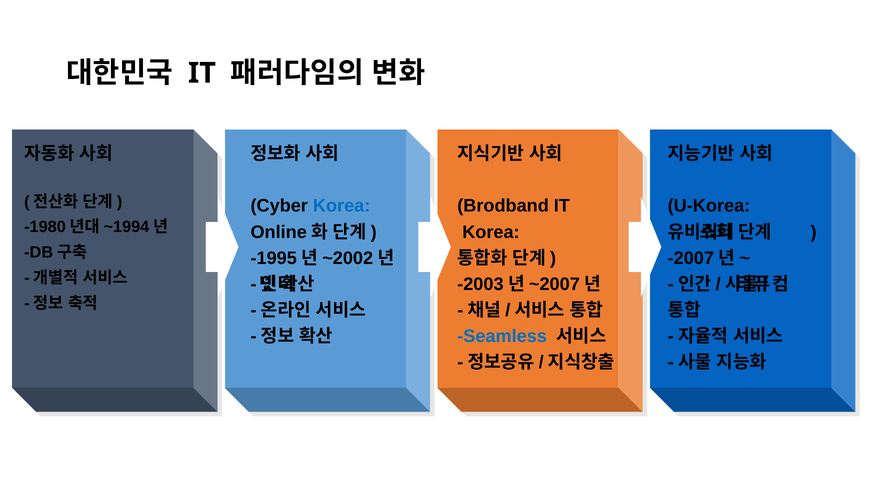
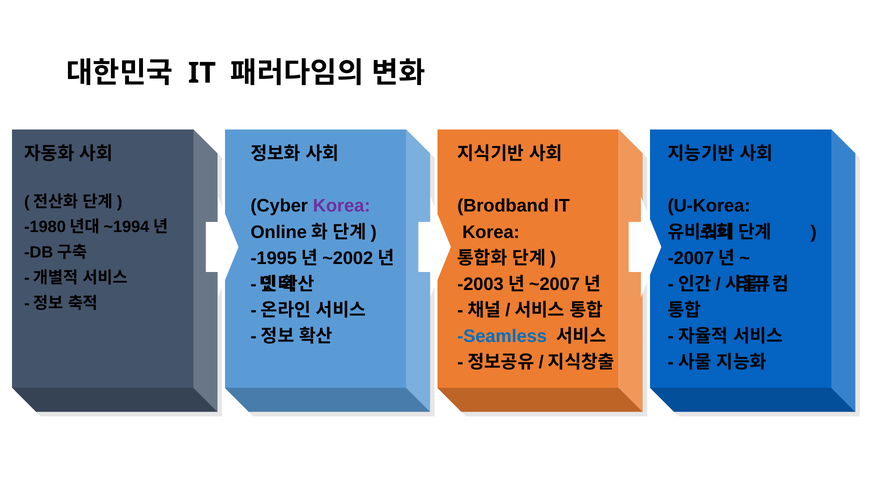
Korea colour: blue -> purple (342, 206)
